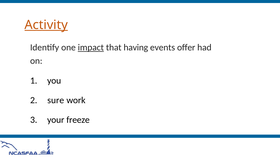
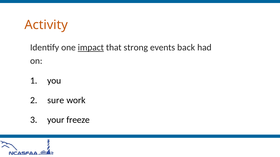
Activity underline: present -> none (46, 25)
having: having -> strong (136, 48)
offer: offer -> back (186, 48)
